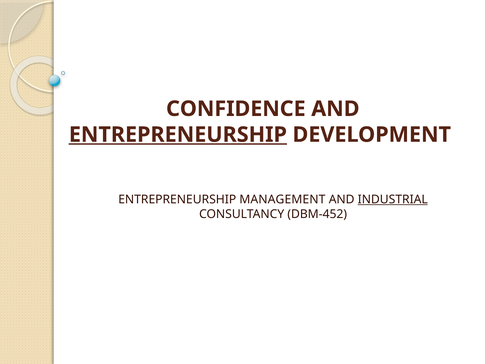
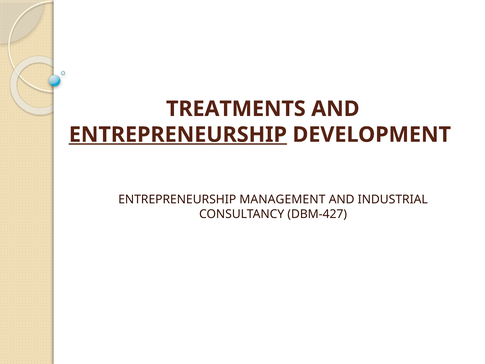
CONFIDENCE: CONFIDENCE -> TREATMENTS (236, 109)
INDUSTRIAL underline: present -> none (393, 199)
DBM-452: DBM-452 -> DBM-427 (317, 214)
